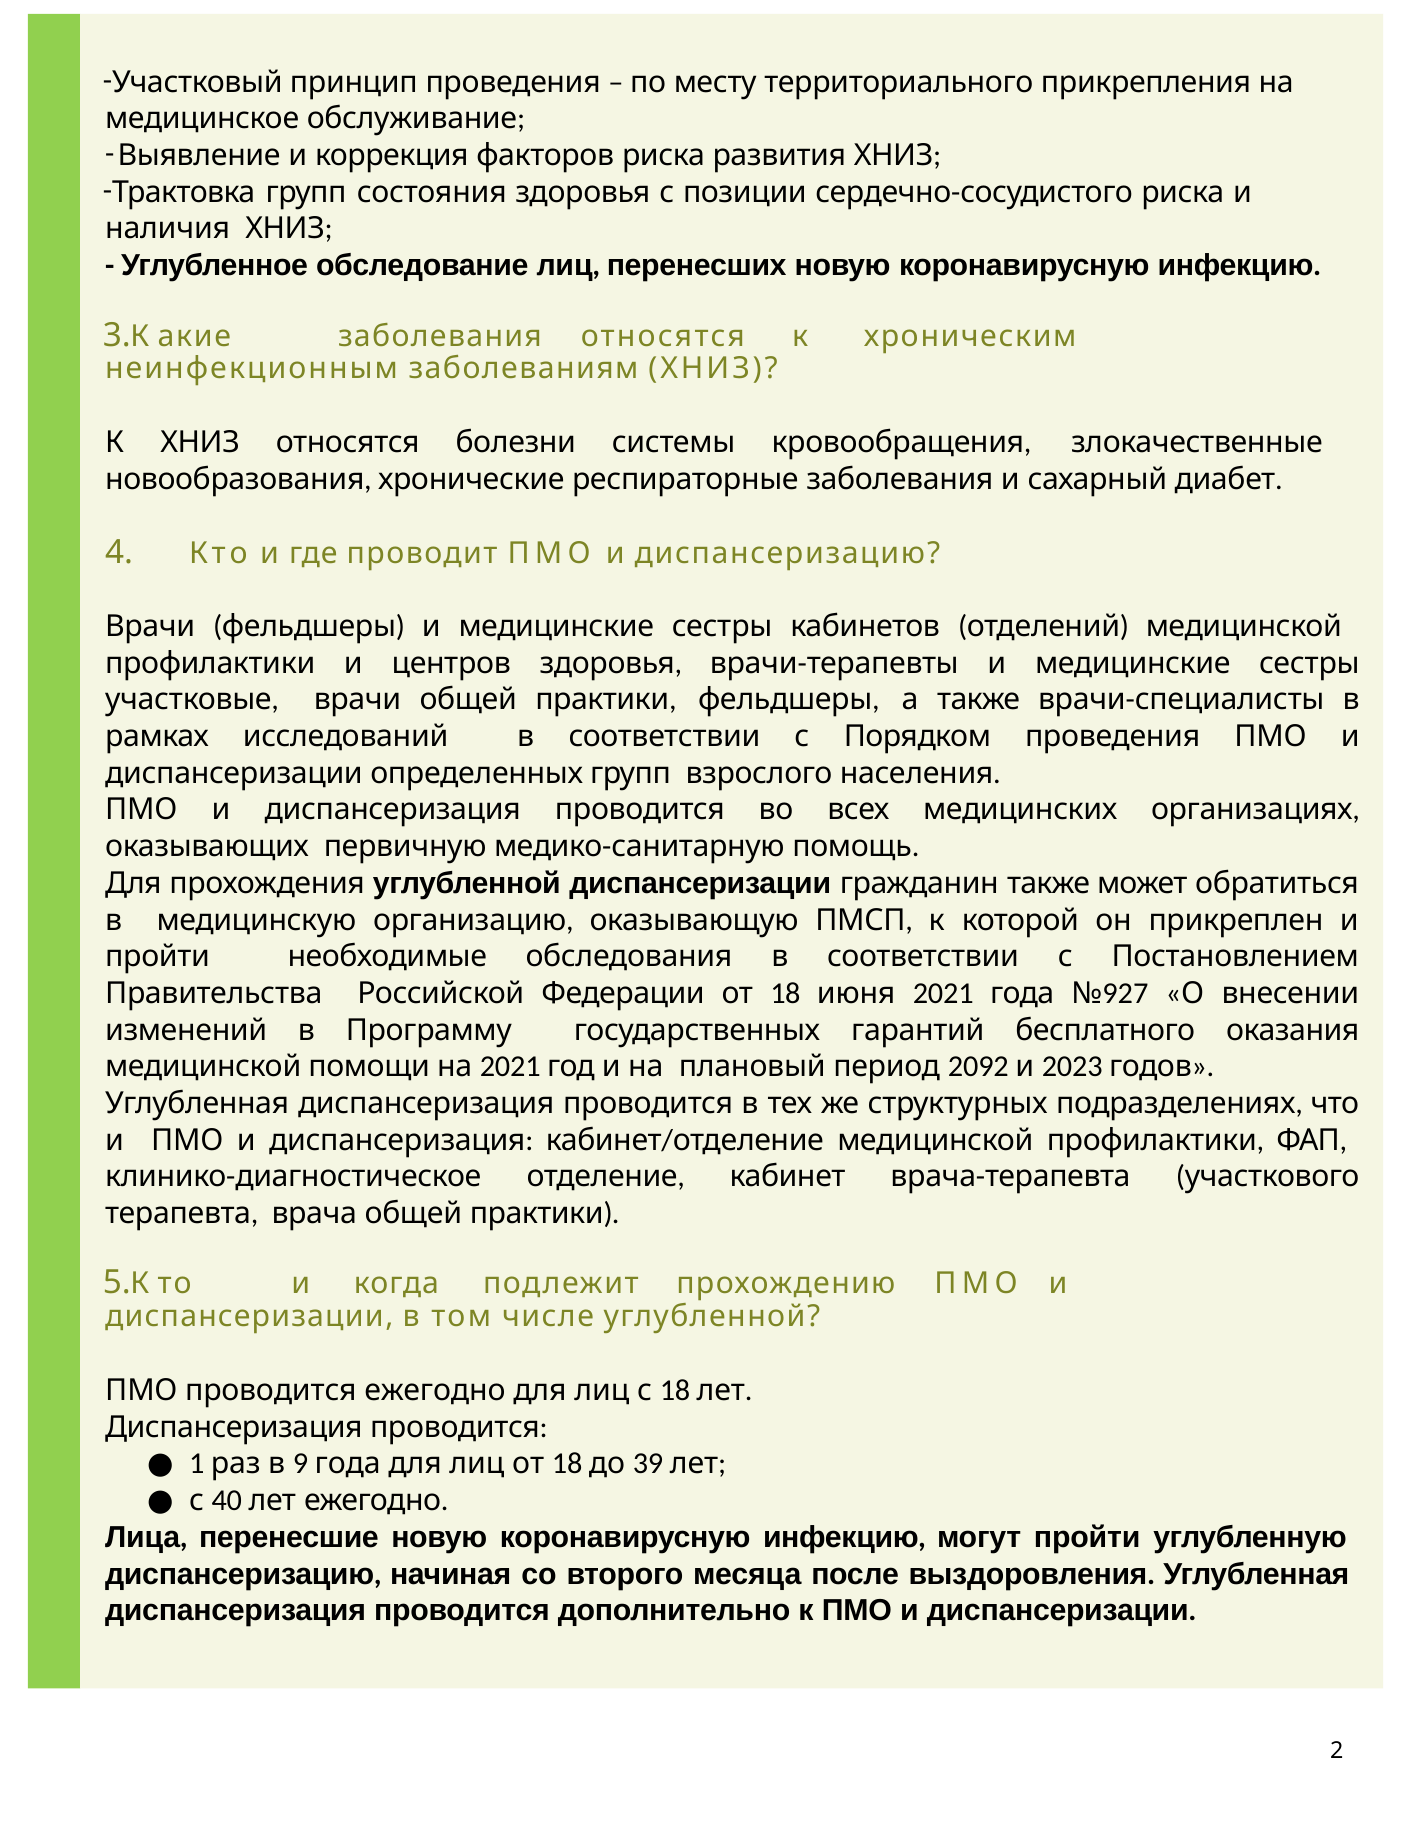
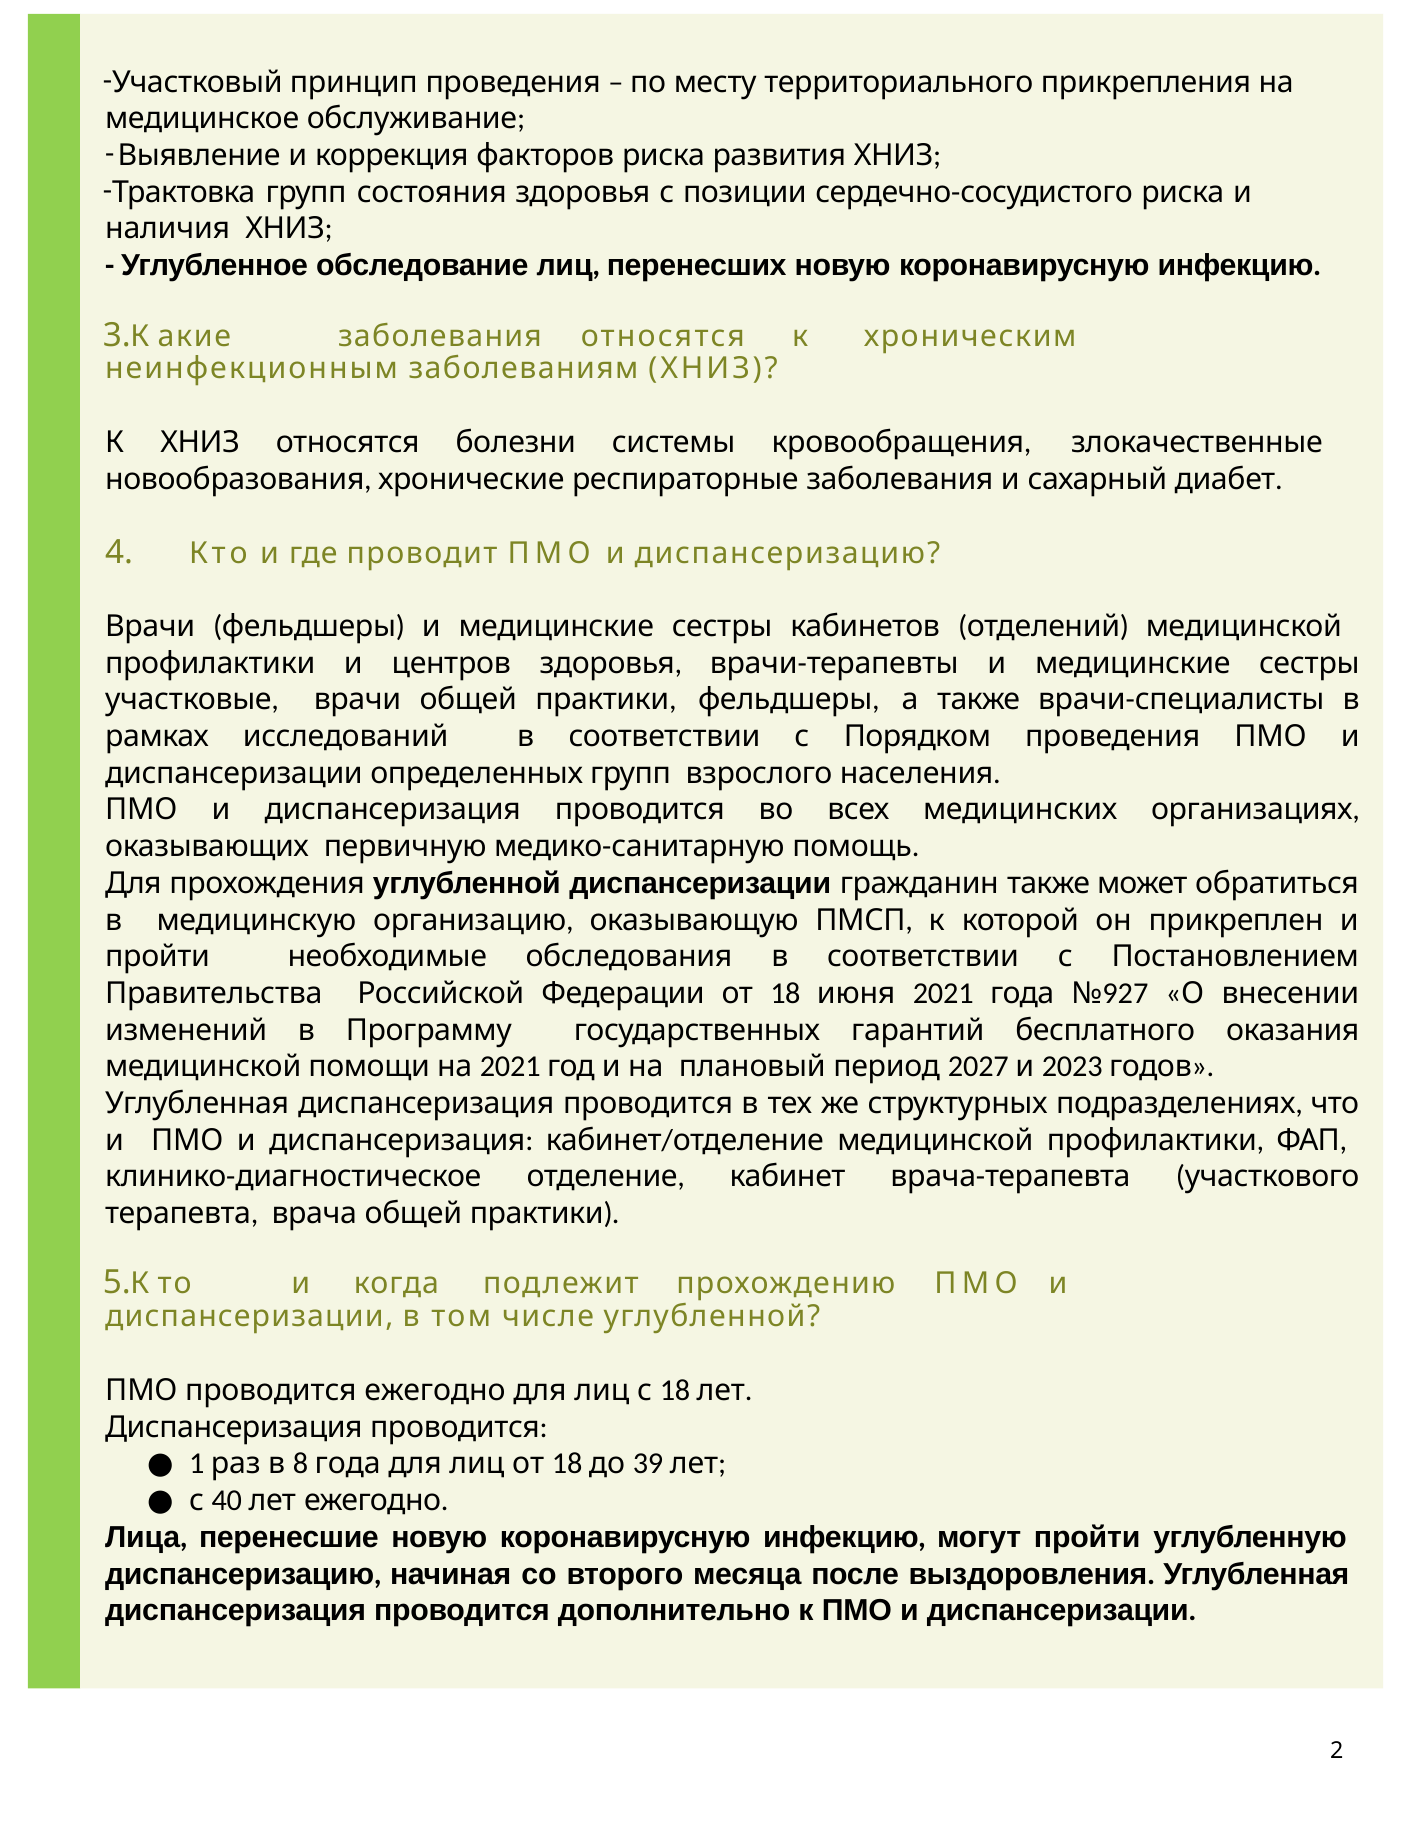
2092: 2092 -> 2027 (978, 1067)
9: 9 -> 8 (300, 1464)
